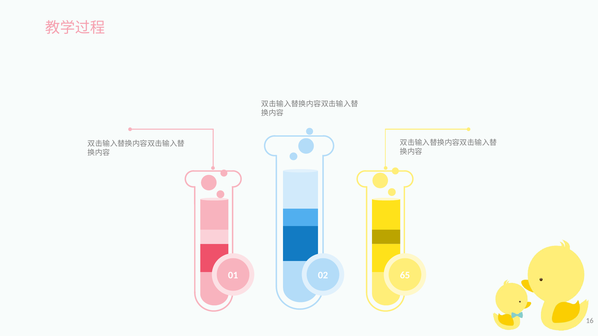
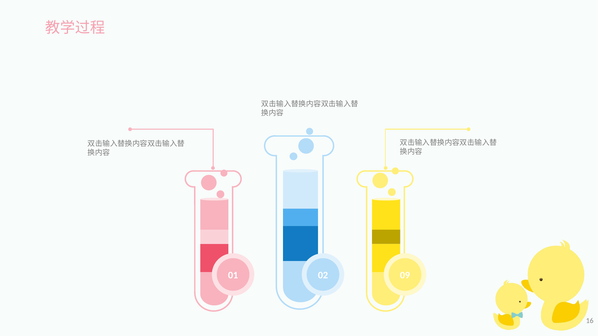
65: 65 -> 09 (405, 275)
